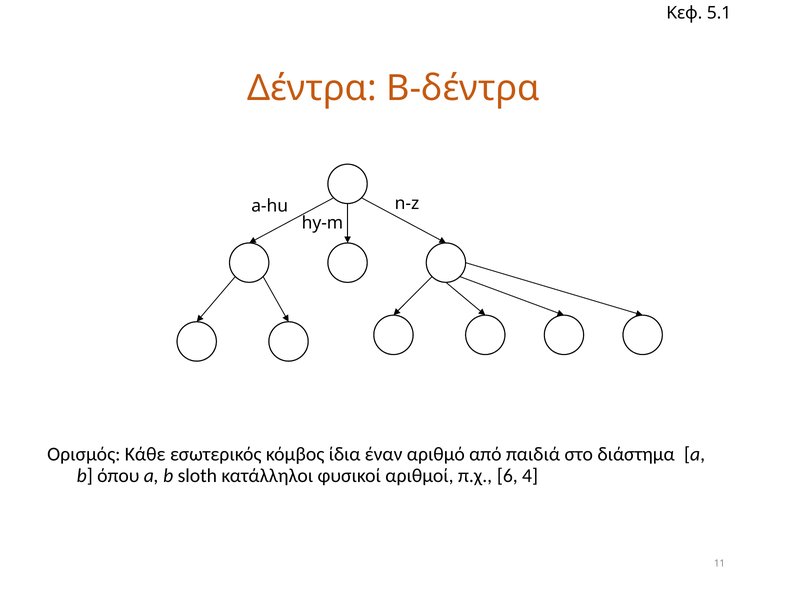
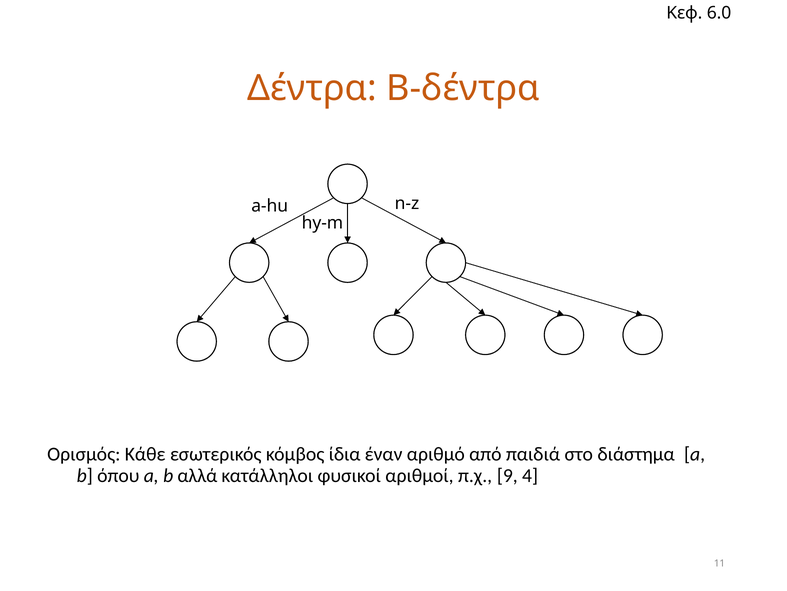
5.1: 5.1 -> 6.0 (719, 13)
sloth: sloth -> αλλά (197, 475)
6: 6 -> 9 (507, 475)
